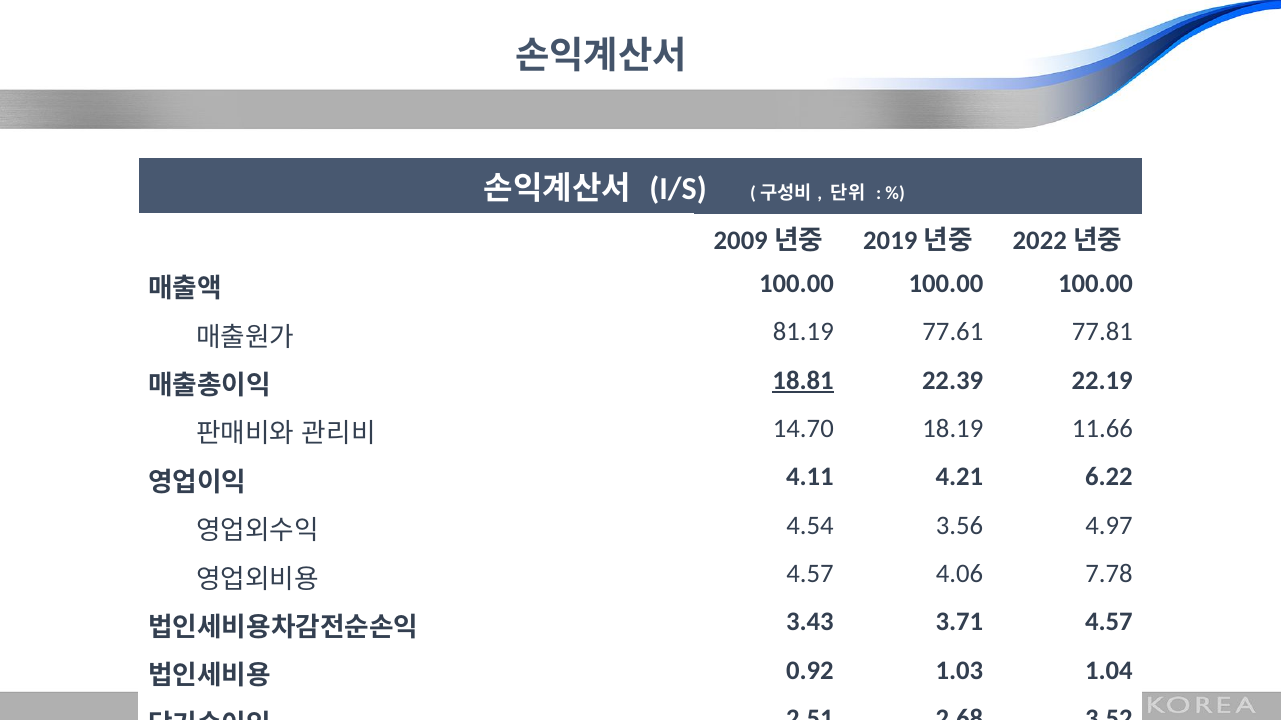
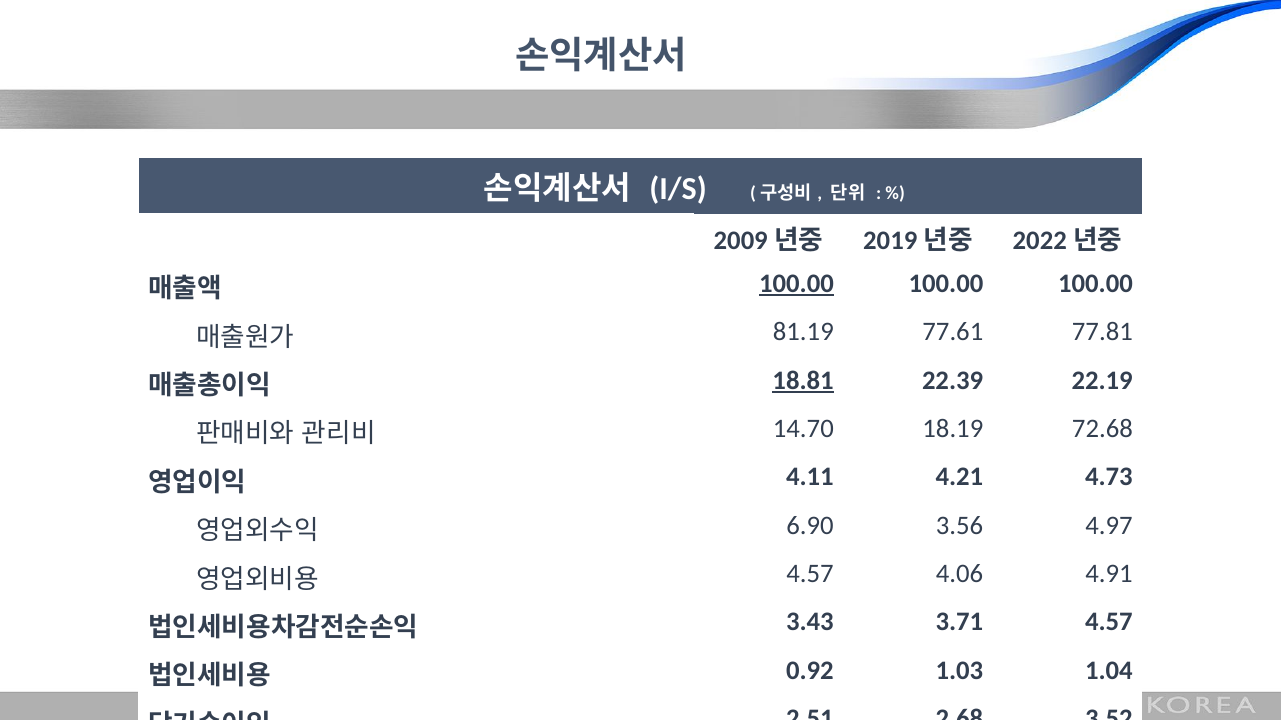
100.00 underline: none -> present (796, 284)
11.66: 11.66 -> 72.68 (1102, 429)
6.22: 6.22 -> 4.73 (1109, 477)
4.54: 4.54 -> 6.90 (810, 526)
7.78: 7.78 -> 4.91 (1109, 574)
